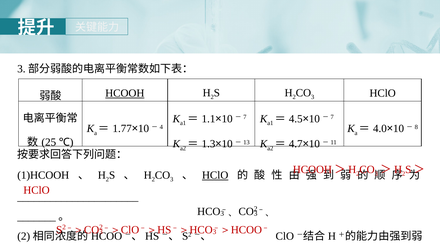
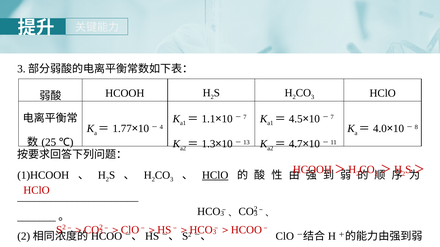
HCOOH underline: present -> none (125, 93)
